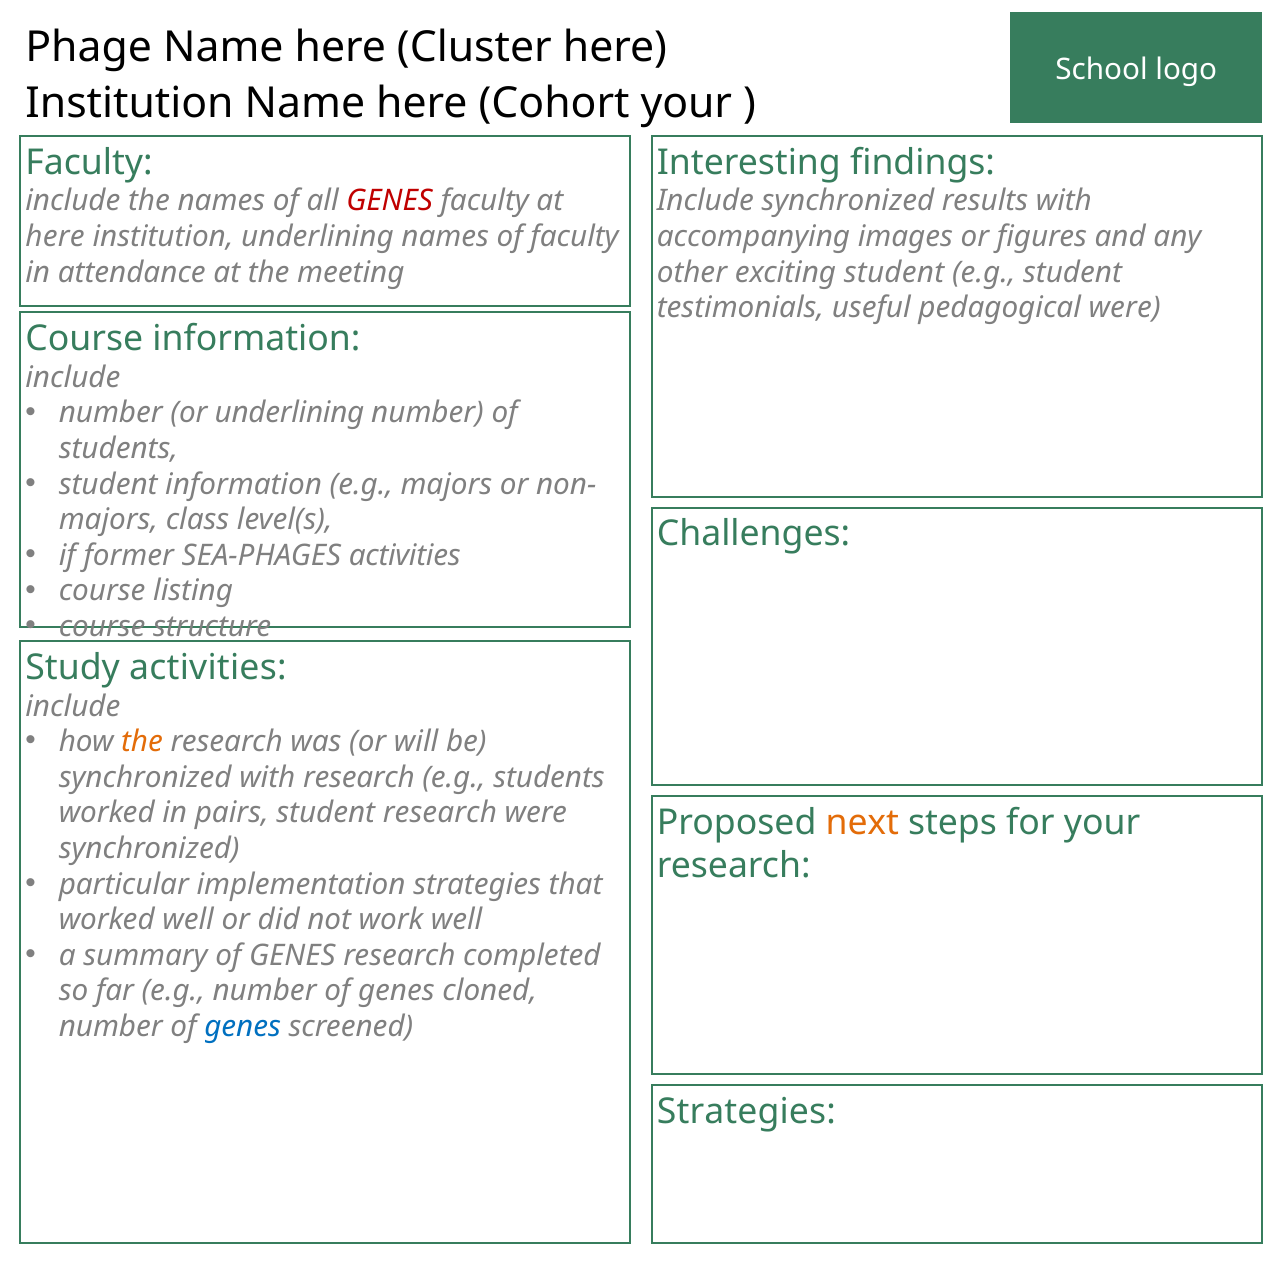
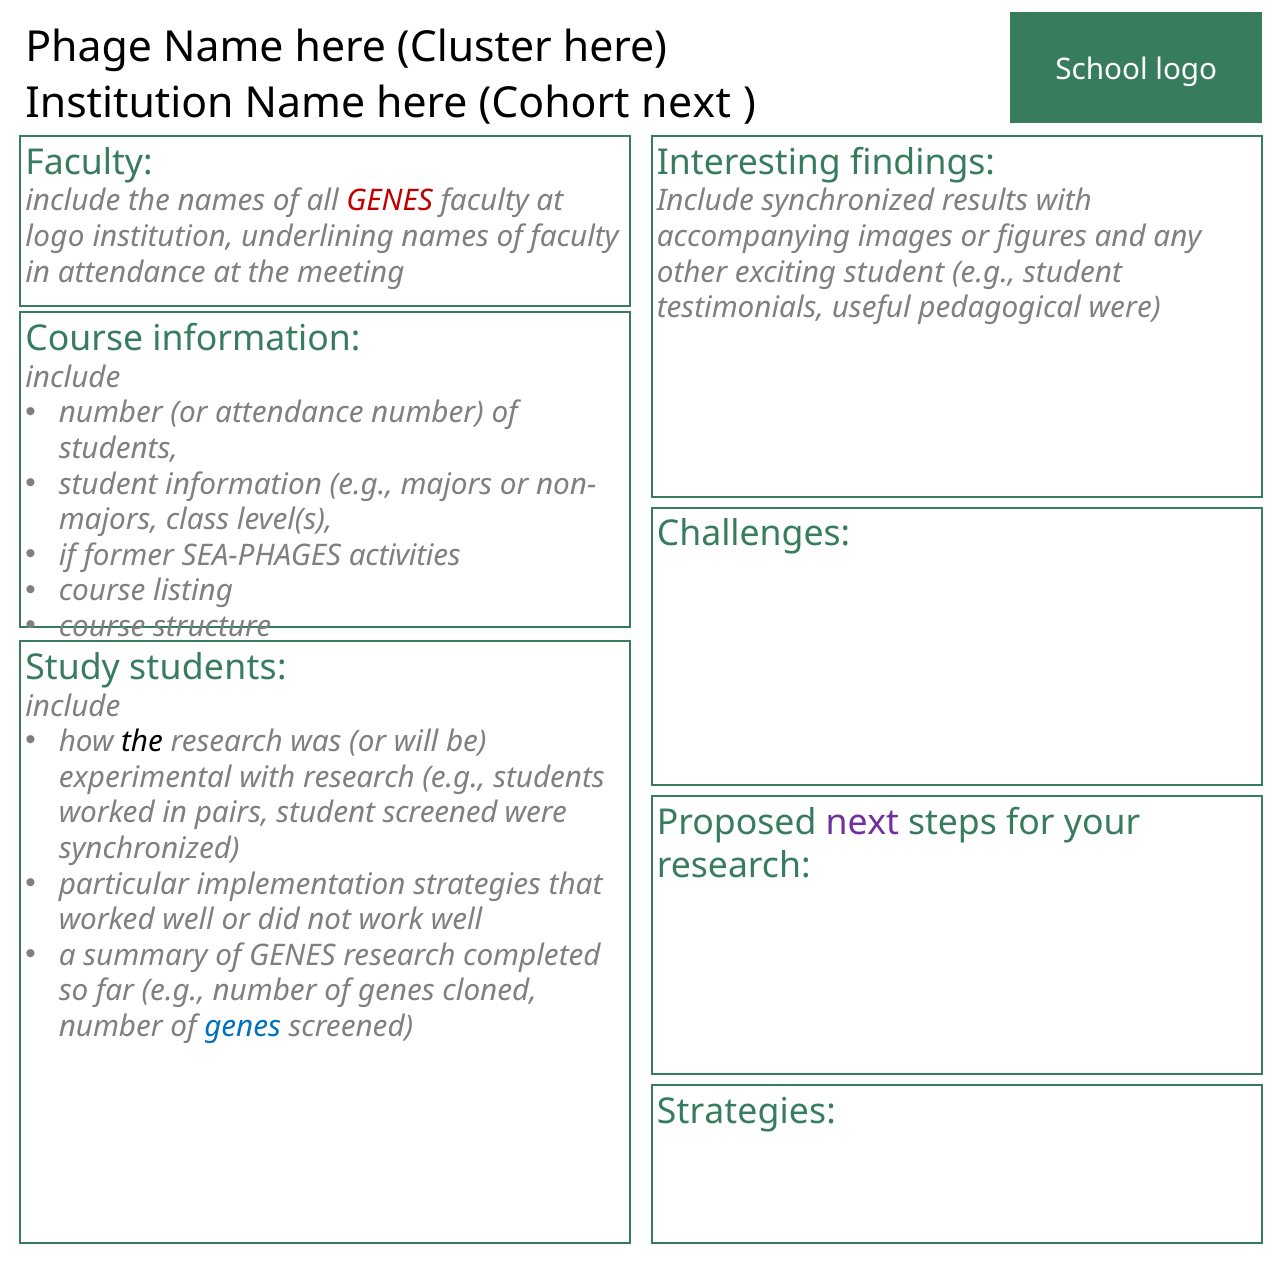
Cohort your: your -> next (686, 103)
here: here -> logo (55, 237)
or underlining: underlining -> attendance (289, 413)
Study activities: activities -> students (208, 667)
the colour: orange -> black (142, 742)
synchronized: synchronized -> experimental (145, 777)
student research: research -> screened (440, 813)
next colour: orange -> purple (862, 823)
